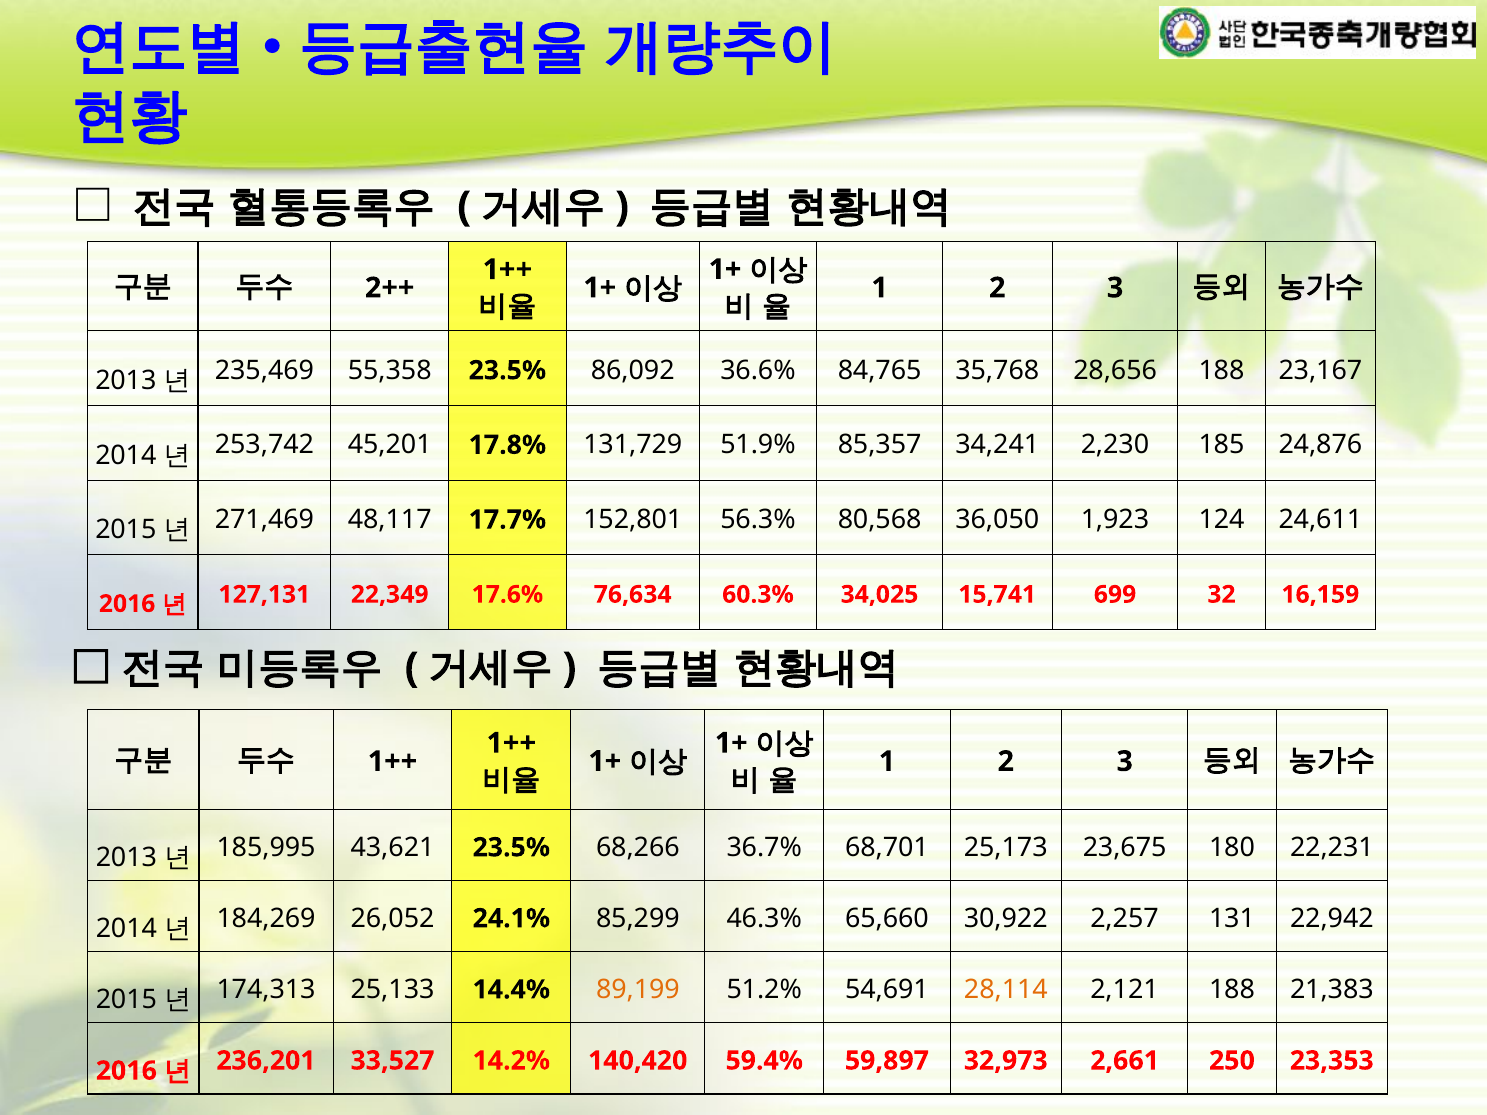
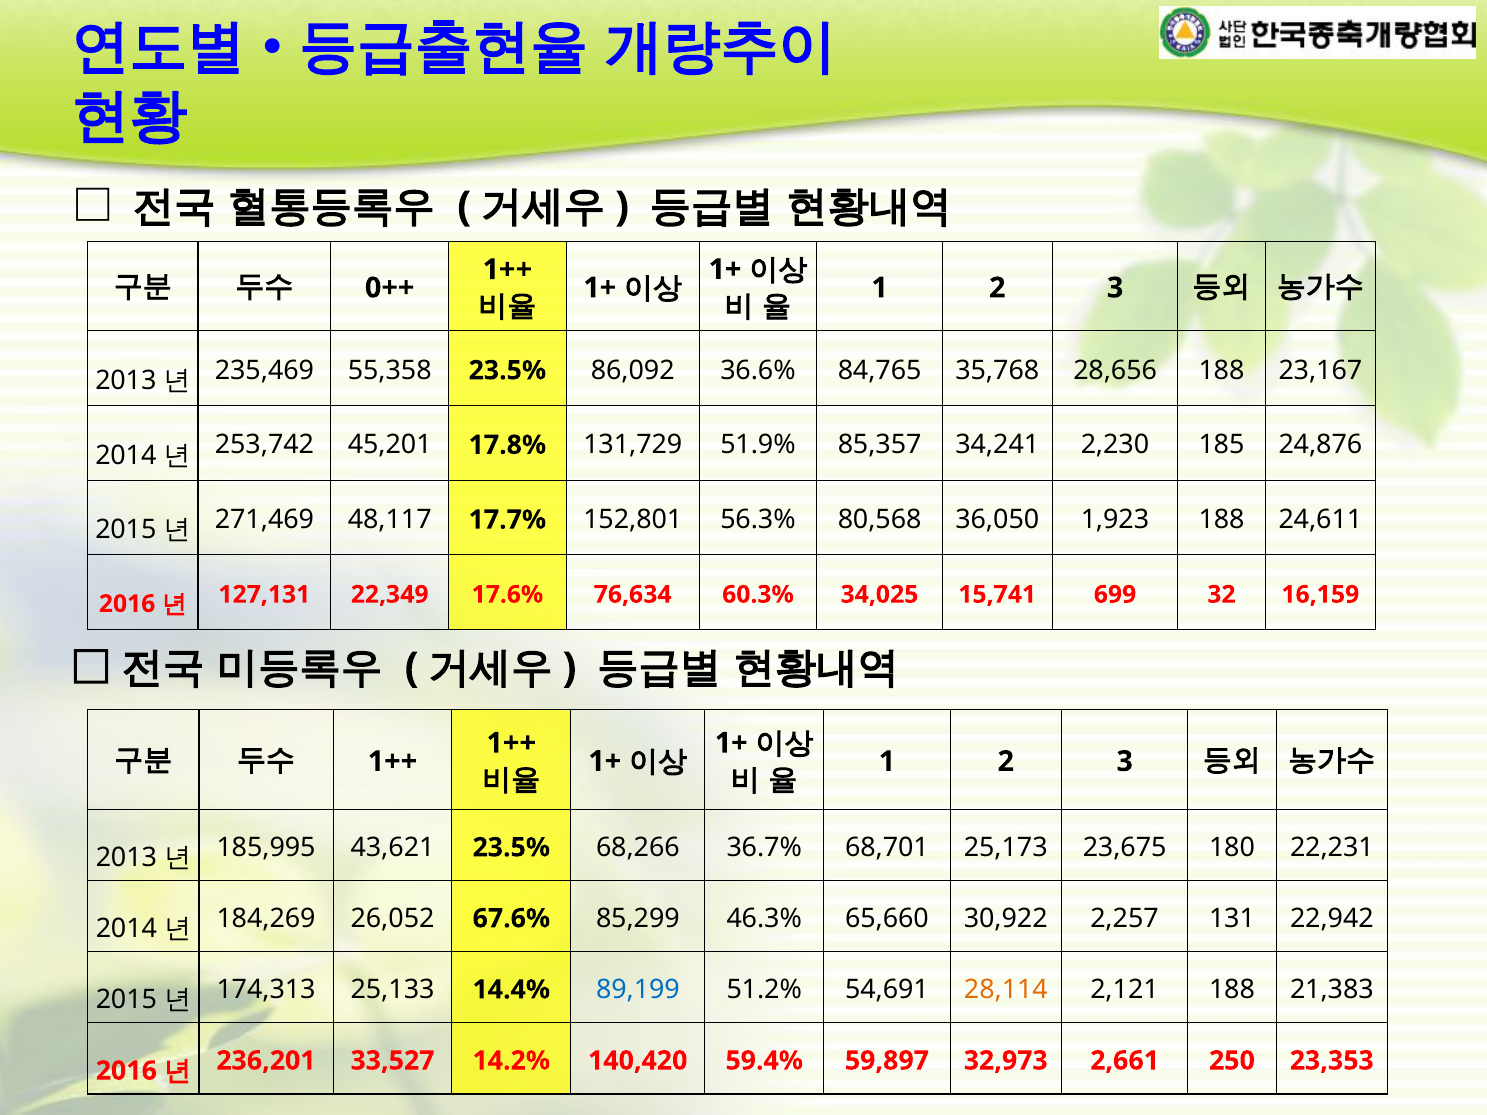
2++: 2++ -> 0++ (390, 288)
1,923 124: 124 -> 188 (1222, 520)
24.1%: 24.1% -> 67.6% (511, 919)
89,199 colour: orange -> blue (638, 990)
